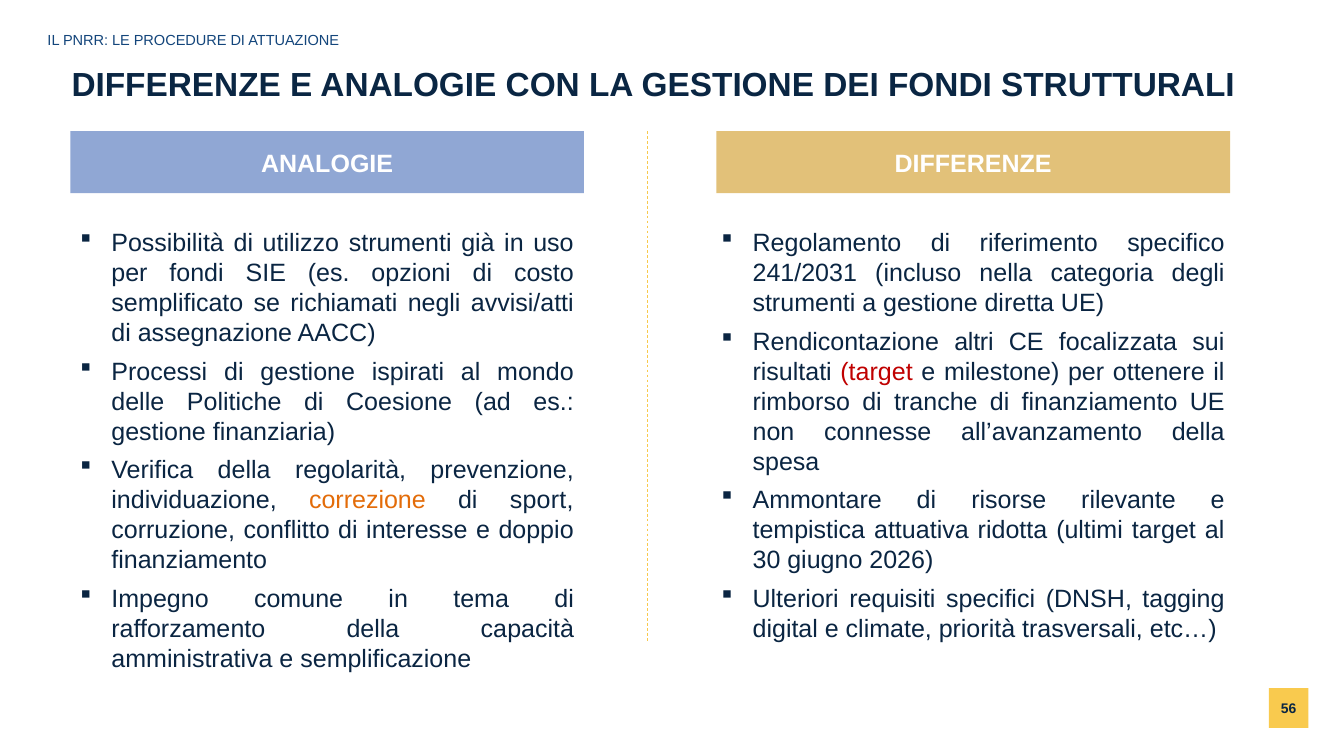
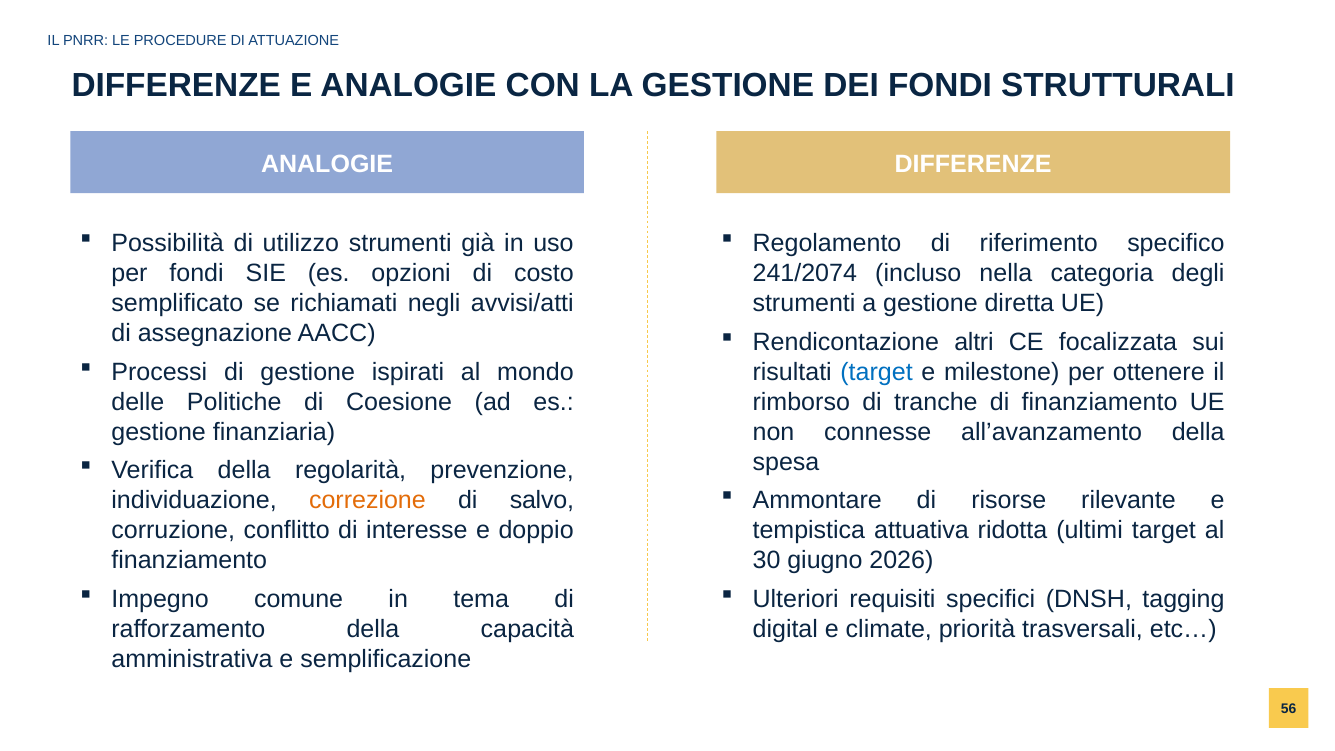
241/2031: 241/2031 -> 241/2074 (805, 274)
target colour: red -> blue (877, 372)
sport: sport -> salvo (542, 500)
